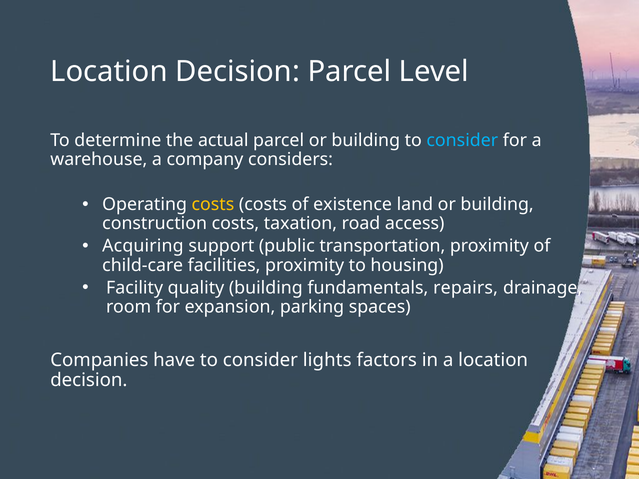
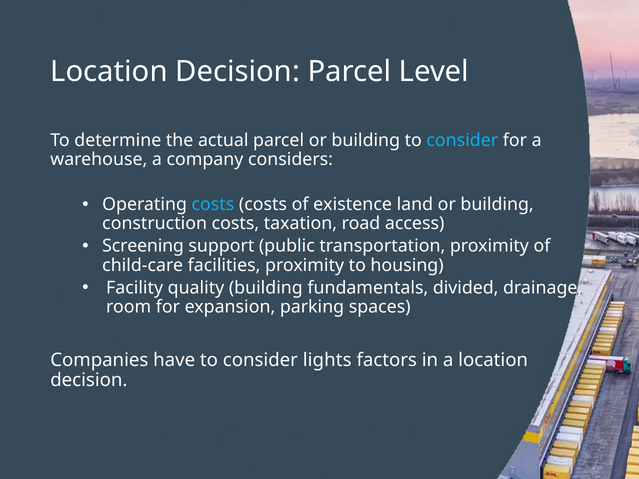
costs colour: yellow -> light blue (213, 205)
Acquiring: Acquiring -> Screening (143, 246)
repairs: repairs -> divided (466, 288)
